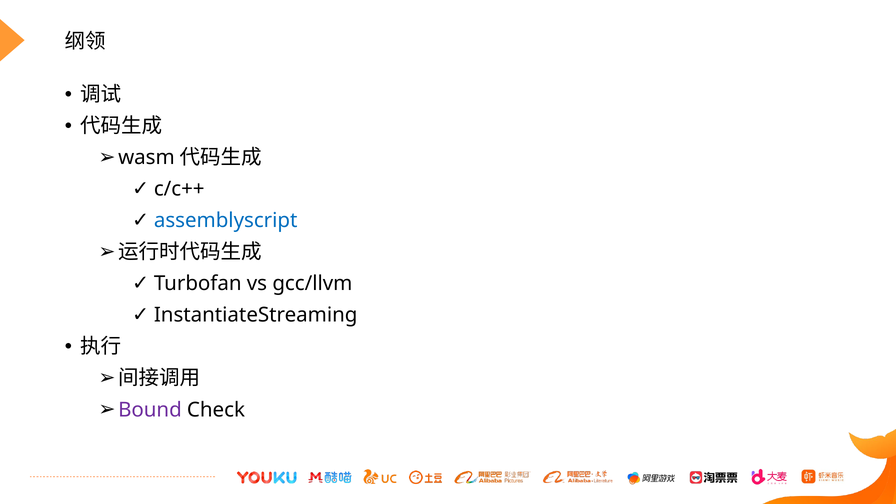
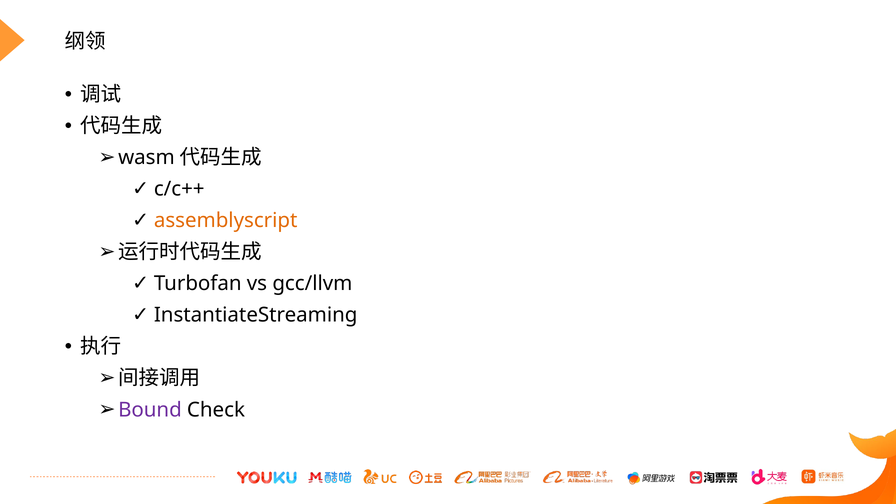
assemblyscript colour: blue -> orange (226, 221)
